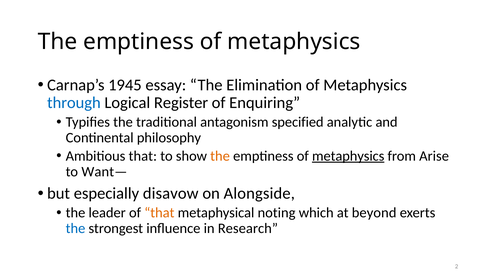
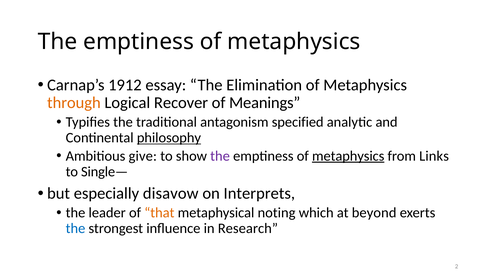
1945: 1945 -> 1912 (125, 85)
through colour: blue -> orange (74, 103)
Register: Register -> Recover (181, 103)
Enquiring: Enquiring -> Meanings (265, 103)
philosophy underline: none -> present (169, 138)
Ambitious that: that -> give (143, 156)
the colour: orange -> purple (220, 156)
Arise: Arise -> Links (434, 156)
Want—: Want— -> Single— (105, 172)
Alongside: Alongside -> Interprets (259, 194)
